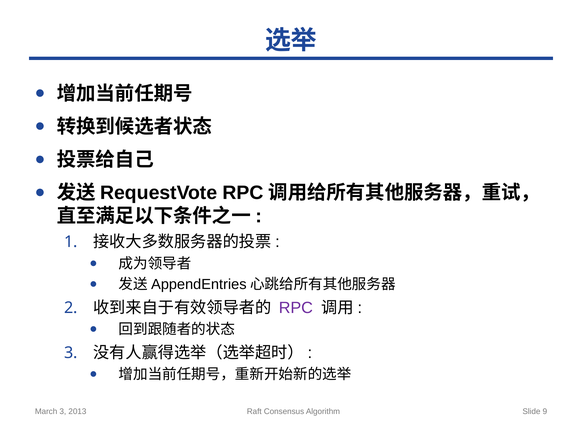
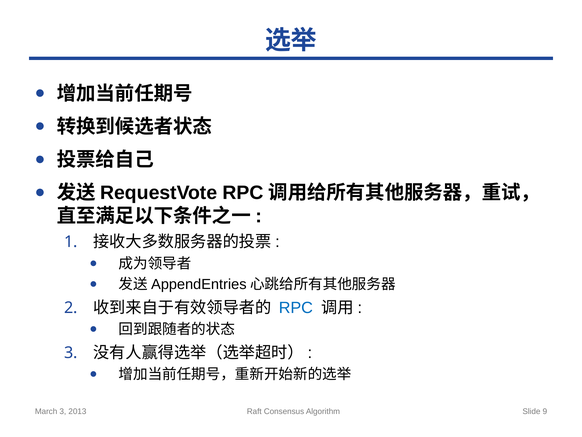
RPC colour: purple -> blue (296, 307)
